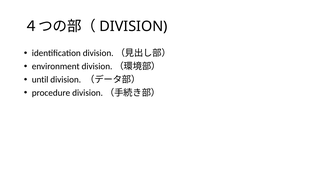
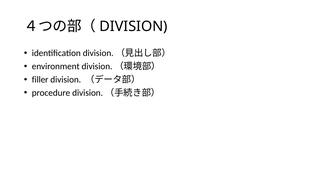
until: until -> filler (40, 79)
